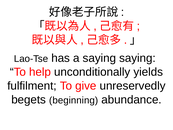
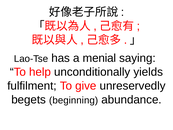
a saying: saying -> menial (99, 58)
